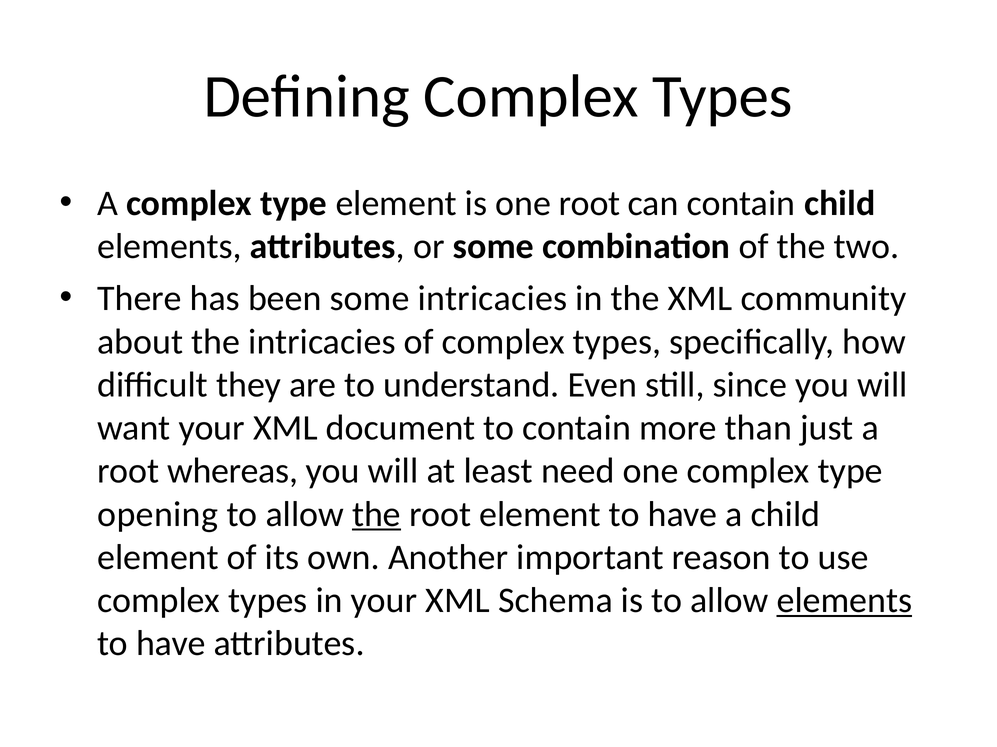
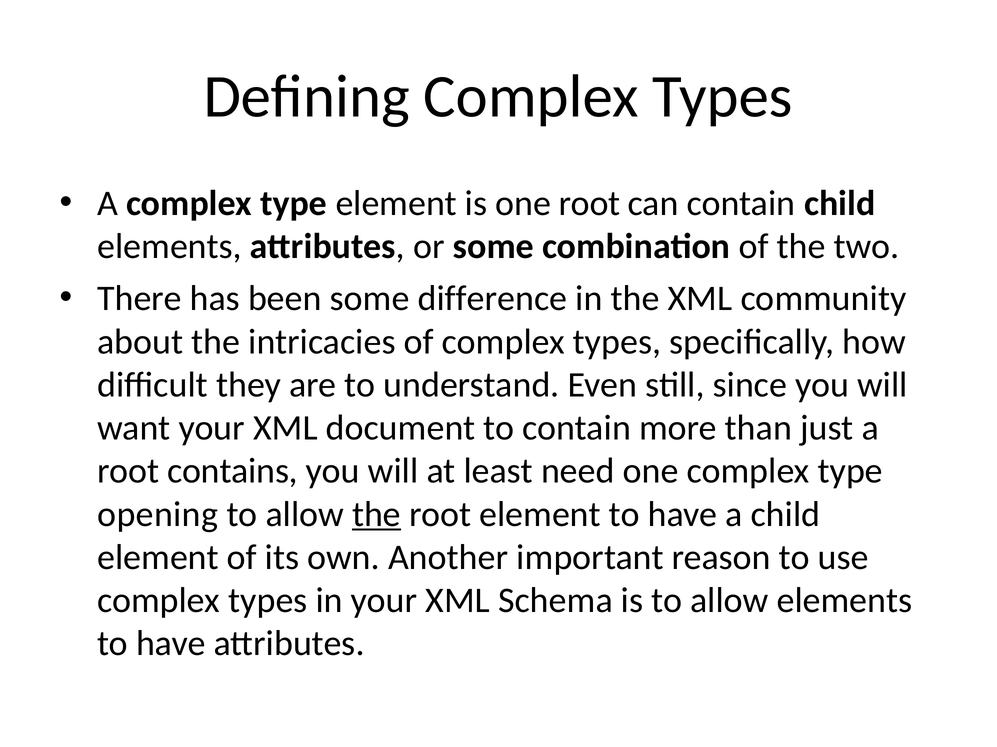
some intricacies: intricacies -> difference (493, 299)
whereas: whereas -> contains (233, 472)
elements underline: present -> none (844, 601)
